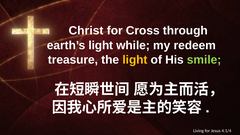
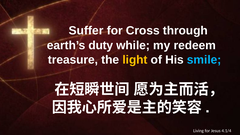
Christ: Christ -> Suffer (86, 31)
earth’s light: light -> duty (101, 45)
smile colour: light green -> light blue (204, 60)
